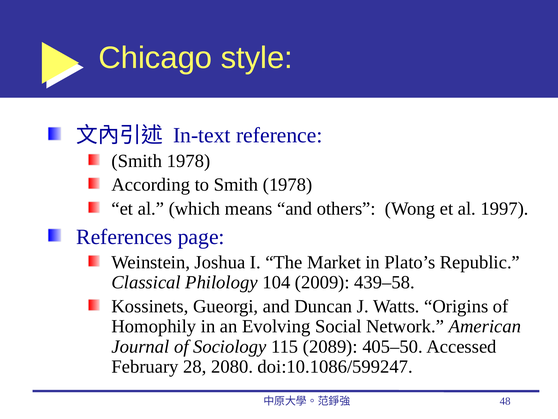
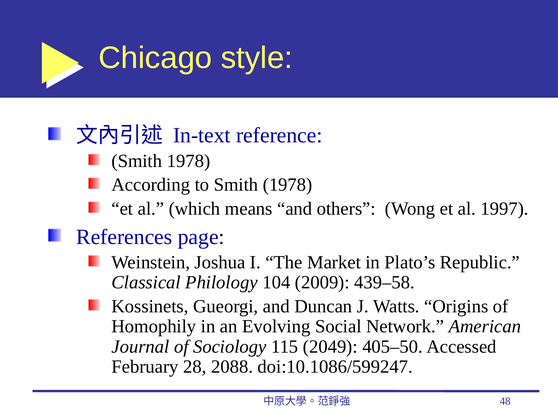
2089: 2089 -> 2049 (330, 346)
2080: 2080 -> 2088 (232, 366)
